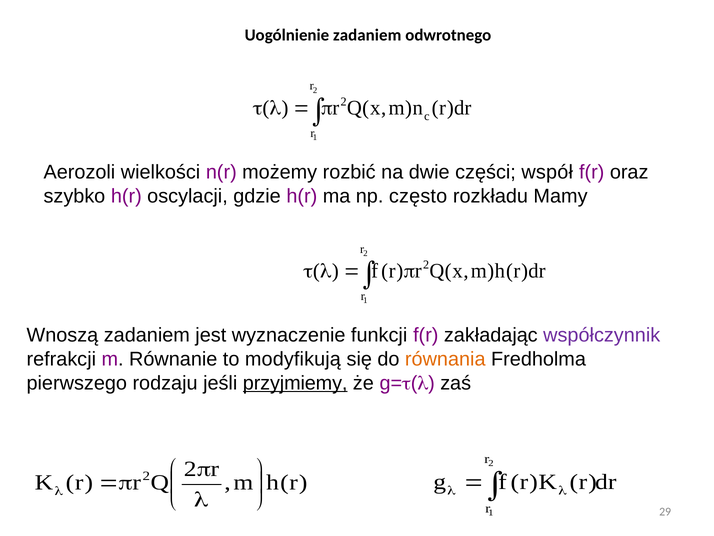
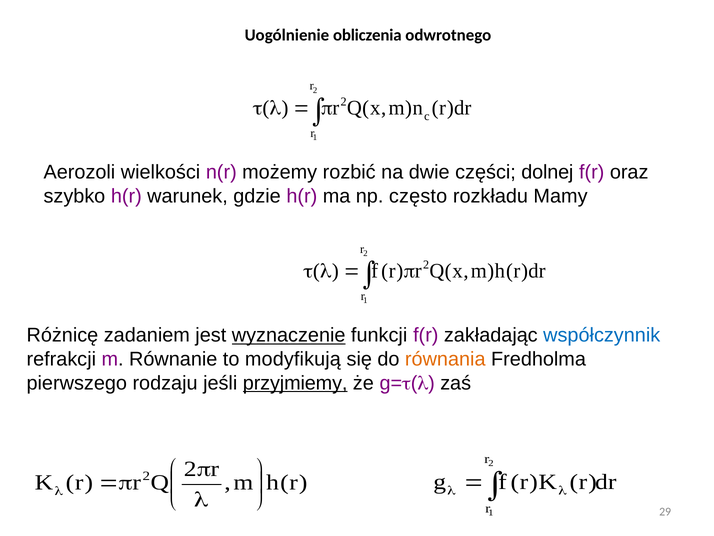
Uogólnienie zadaniem: zadaniem -> obliczenia (367, 35)
współ: współ -> dolnej (547, 172)
oscylacji: oscylacji -> warunek (187, 196)
Wnoszą: Wnoszą -> Różnicę (62, 335)
wyznaczenie underline: none -> present (289, 335)
współczynnik colour: purple -> blue (602, 335)
